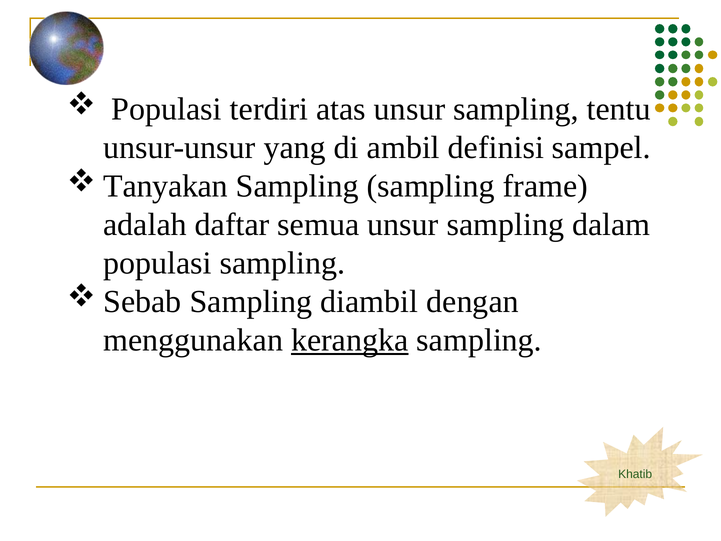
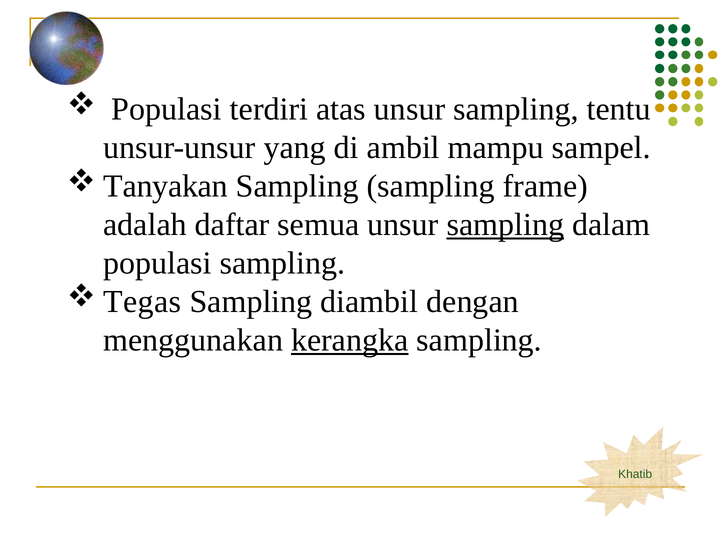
definisi: definisi -> mampu (496, 148)
sampling underline: none -> present (505, 224)
Sebab: Sebab -> Tegas (142, 301)
